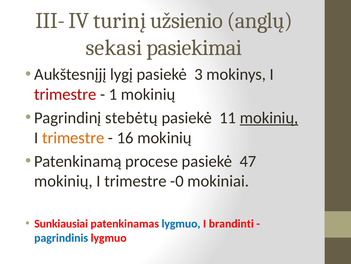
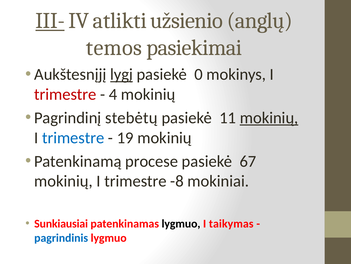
III- underline: none -> present (50, 21)
turinį: turinį -> atlikti (120, 21)
sekasi: sekasi -> temos (114, 48)
lygį underline: none -> present (121, 74)
3: 3 -> 0 (199, 74)
1: 1 -> 4 (113, 94)
trimestre colour: orange -> blue (73, 137)
16: 16 -> 19 (125, 137)
47: 47 -> 67 (248, 161)
-0: -0 -> -8 (177, 181)
lygmuo colour: blue -> black (181, 223)
brandinti: brandinti -> taikymas (231, 223)
